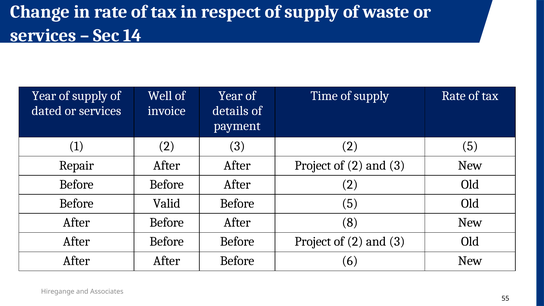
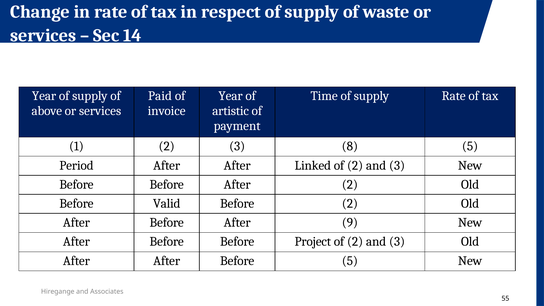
Well: Well -> Paid (160, 96)
dated: dated -> above (47, 111)
details: details -> artistic (231, 111)
3 2: 2 -> 8 (350, 146)
Repair: Repair -> Period (76, 165)
After Project: Project -> Linked (313, 165)
Before 5: 5 -> 2 (350, 204)
8: 8 -> 9 (350, 223)
Before 6: 6 -> 5 (350, 261)
